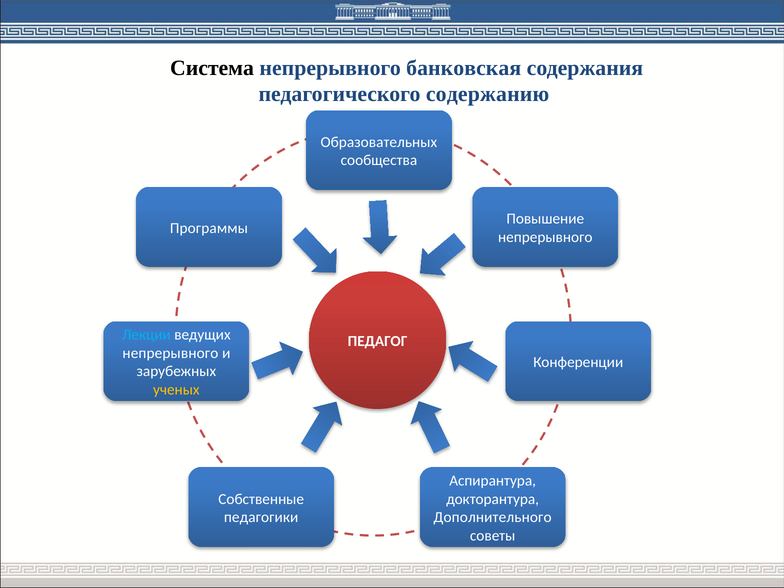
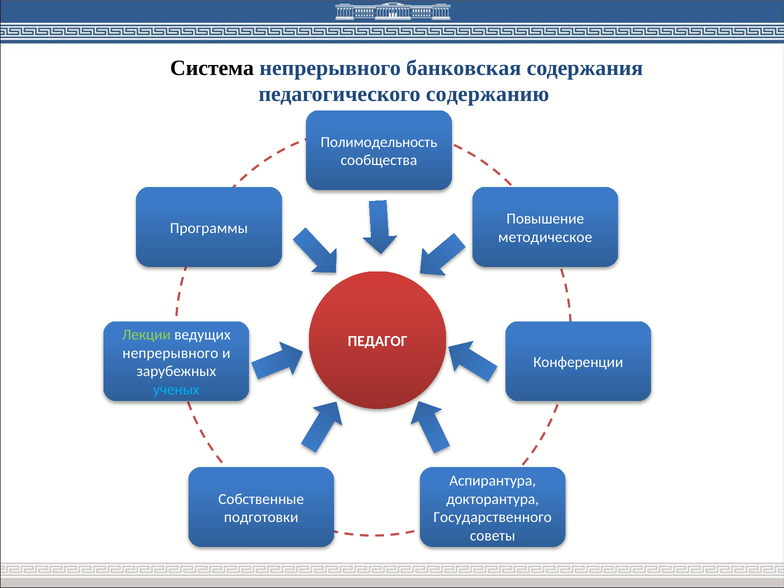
Образовательных: Образовательных -> Полимодельность (379, 142)
непрерывного: непрерывного -> методическое (545, 237)
Лекции colour: light blue -> light green (146, 335)
ученых colour: yellow -> light blue (176, 390)
педагогики: педагогики -> подготовки (261, 517)
Дополнительного: Дополнительного -> Государственного (493, 517)
